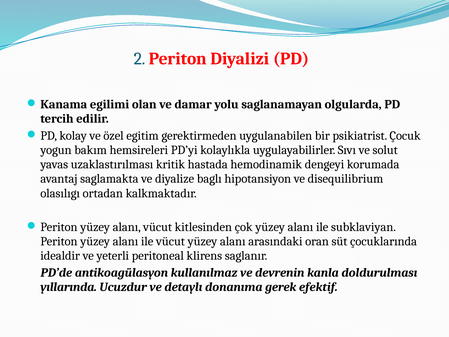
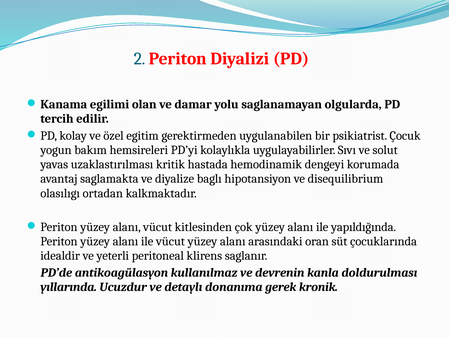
subklaviyan: subklaviyan -> yapıldığında (364, 227)
efektif: efektif -> kronik (318, 287)
